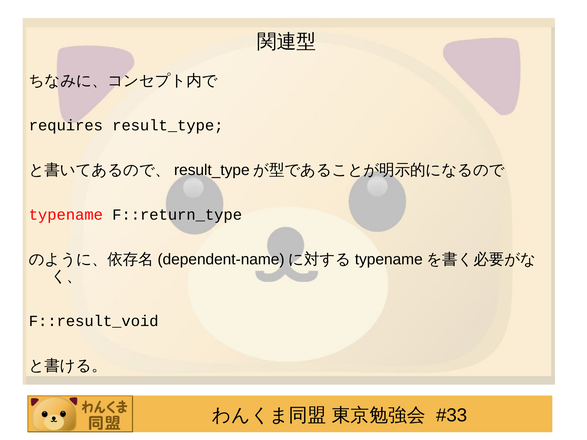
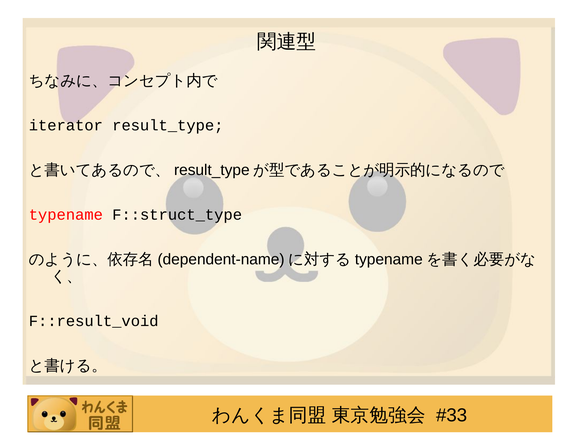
requires: requires -> iterator (66, 126)
F::return_type: F::return_type -> F::struct_type (177, 215)
